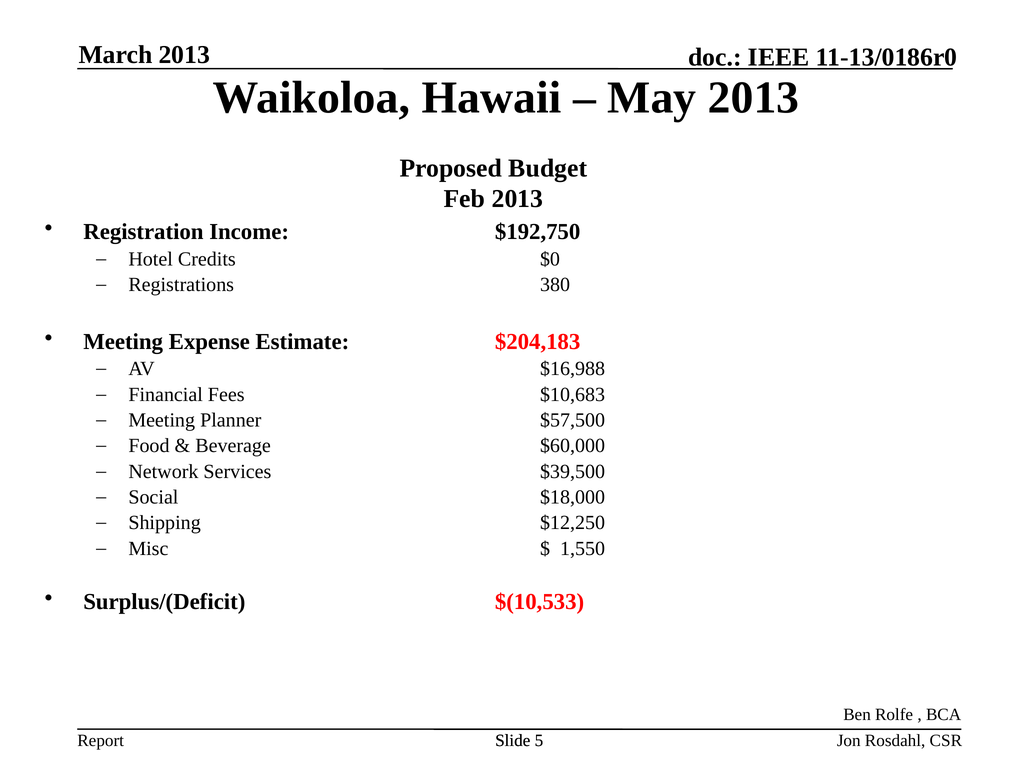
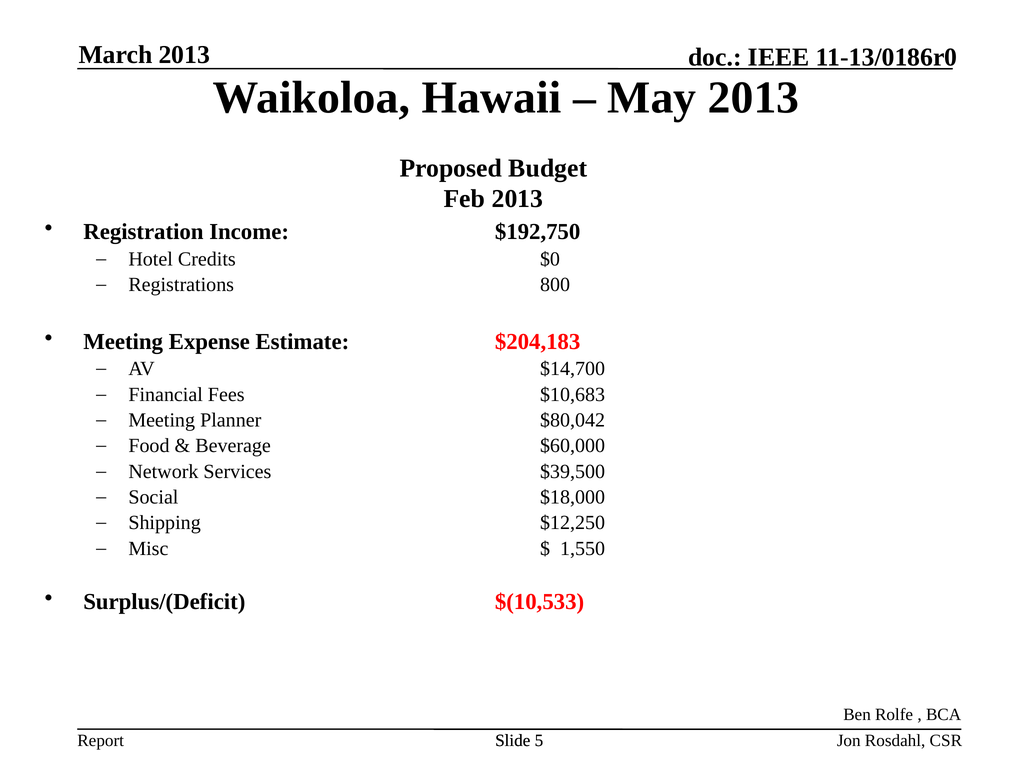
380: 380 -> 800 (555, 285)
$16,988: $16,988 -> $14,700 (573, 369)
$57,500: $57,500 -> $80,042 (573, 420)
